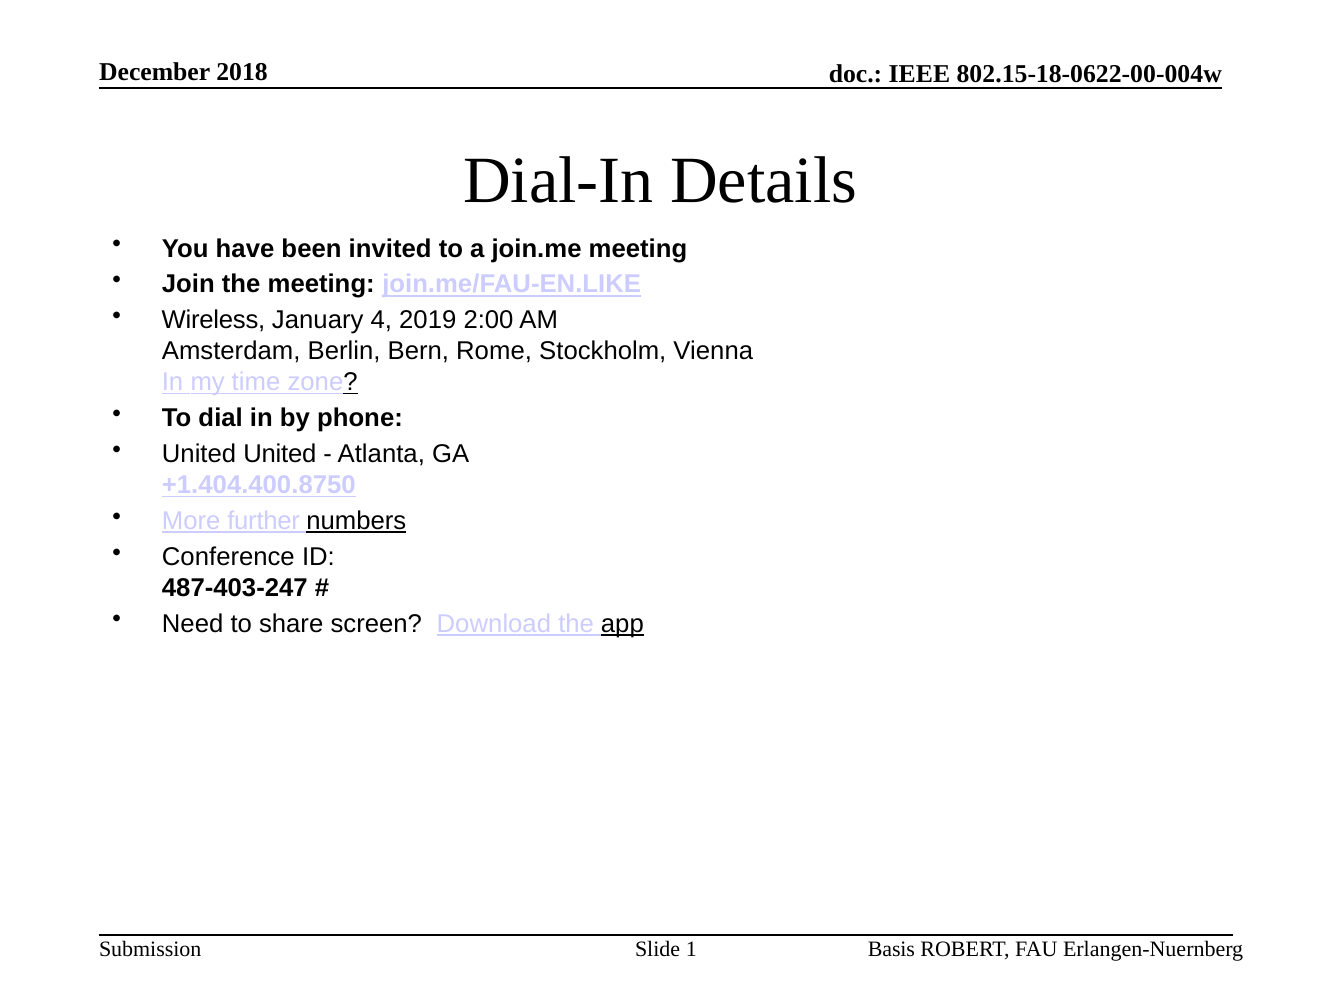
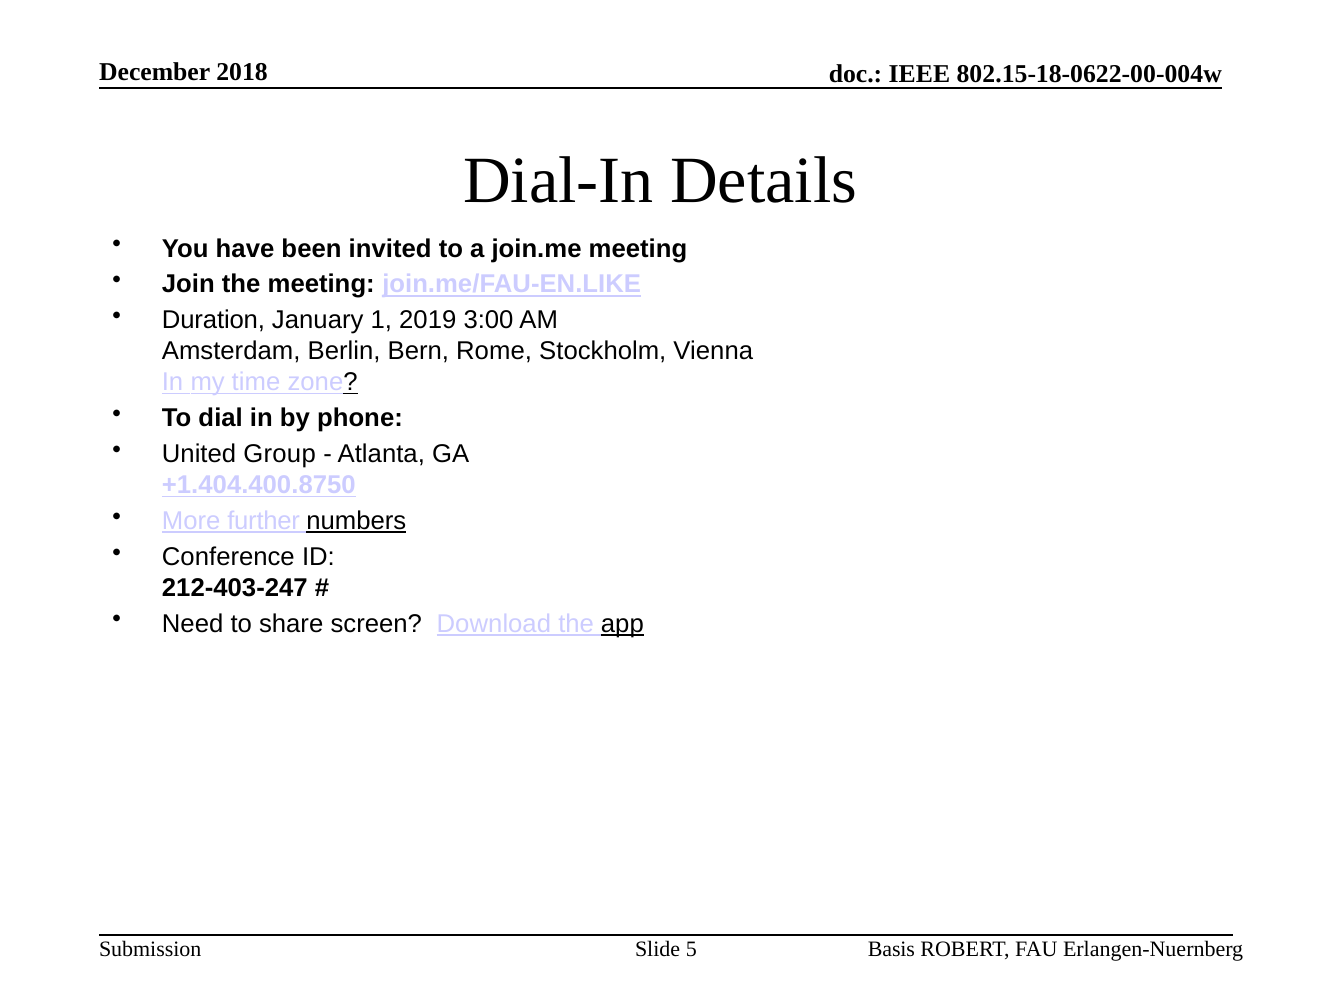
Wireless: Wireless -> Duration (213, 321)
4: 4 -> 1 (381, 321)
2:00: 2:00 -> 3:00 (489, 321)
United United: United -> Group (280, 454)
487-403-247: 487-403-247 -> 212-403-247 (235, 588)
1: 1 -> 5 (691, 950)
